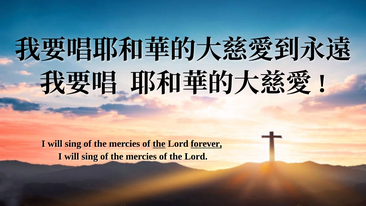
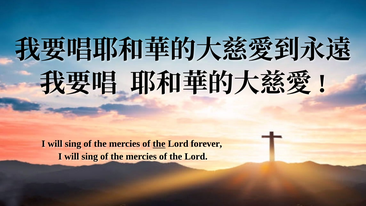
forever underline: present -> none (206, 144)
